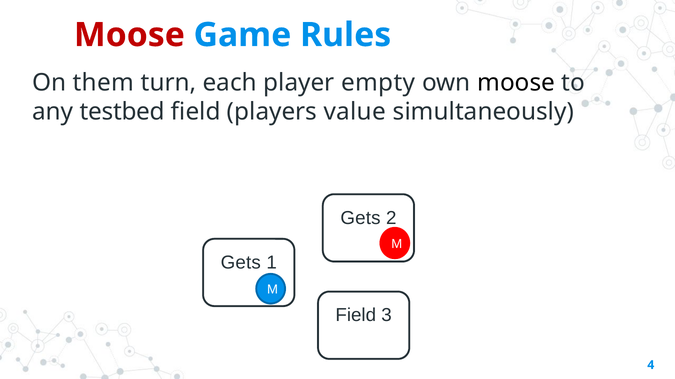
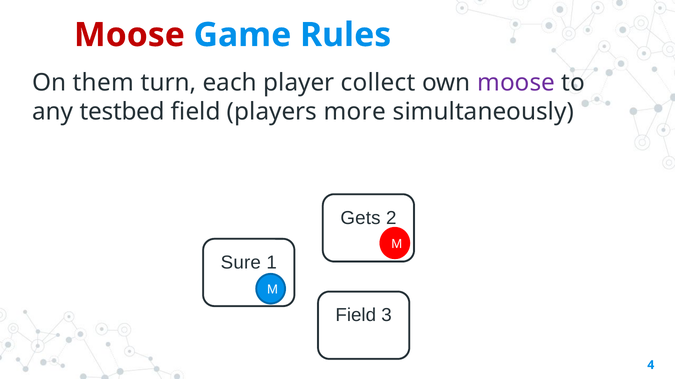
empty: empty -> collect (378, 83)
moose colour: black -> purple (516, 83)
value: value -> more (355, 112)
Gets: Gets -> Sure (241, 263)
